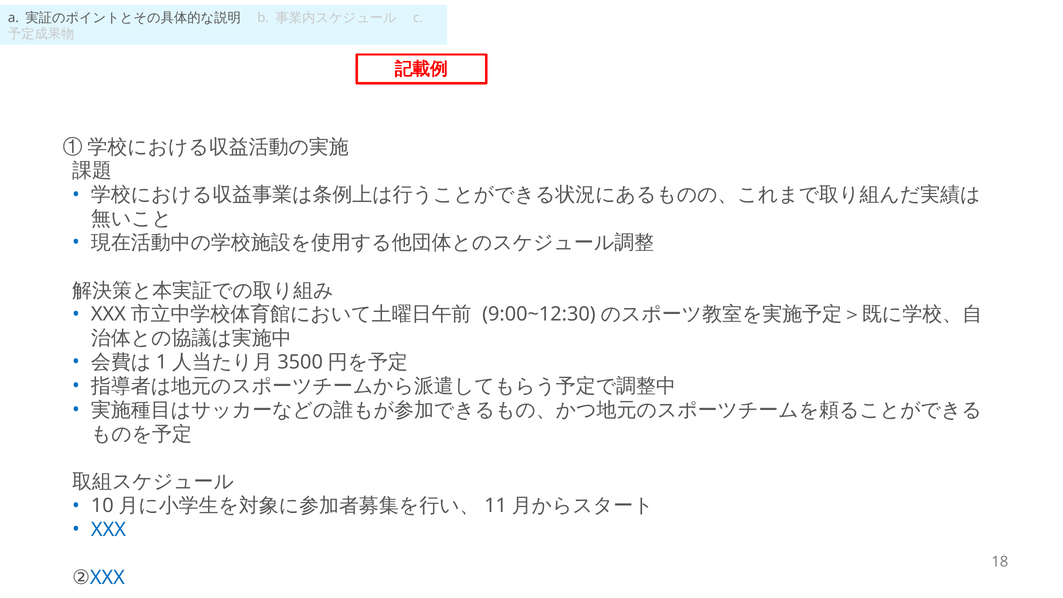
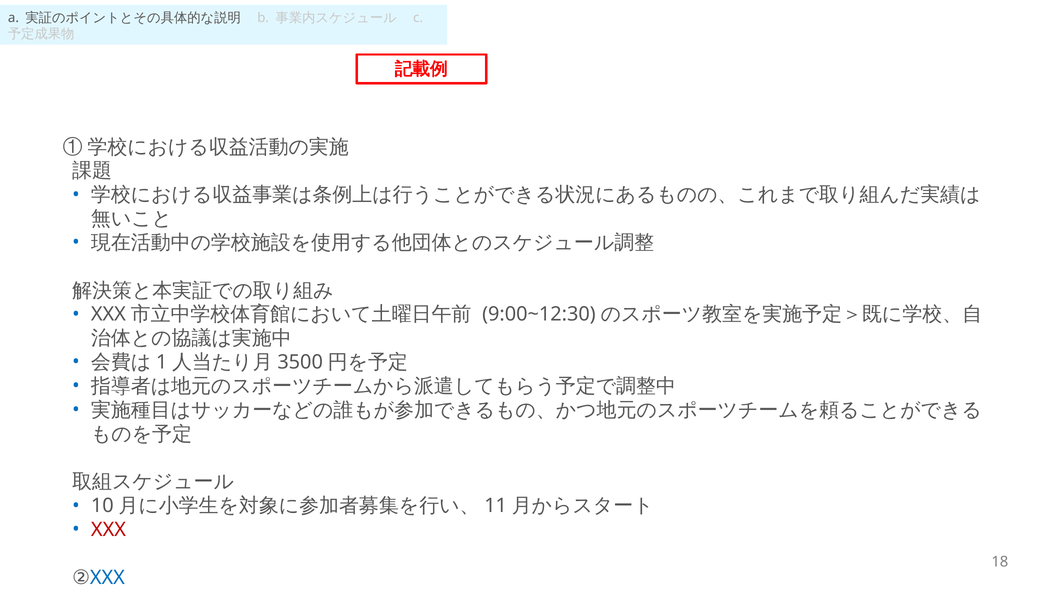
XXX colour: blue -> red (108, 530)
